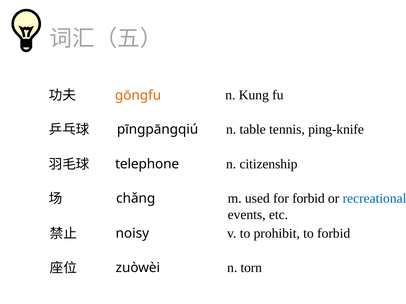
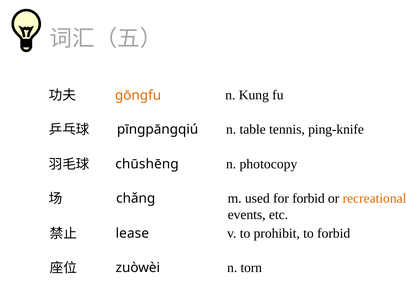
citizenship: citizenship -> photocopy (268, 164)
telephone: telephone -> chūshēng (147, 164)
recreational colour: blue -> orange (374, 199)
noisy: noisy -> lease (132, 234)
